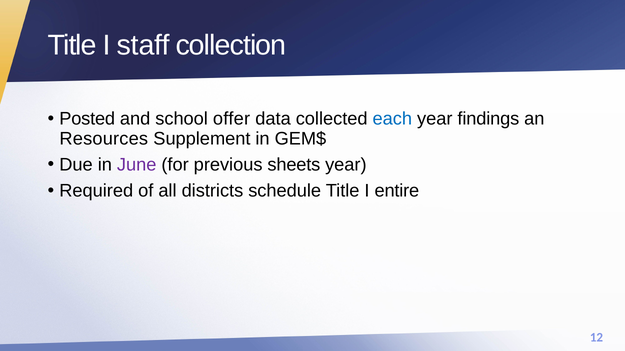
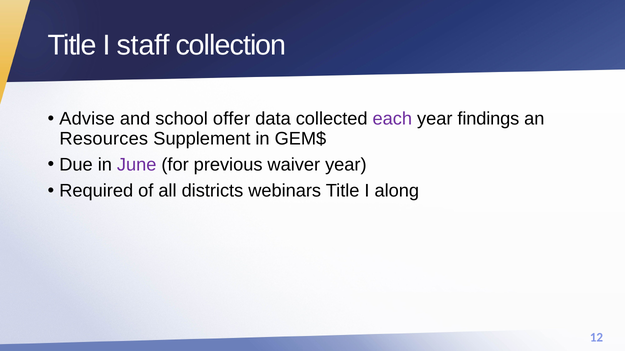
Posted: Posted -> Advise (87, 119)
each colour: blue -> purple (392, 119)
sheets: sheets -> waiver (294, 165)
schedule: schedule -> webinars (285, 191)
entire: entire -> along (397, 191)
